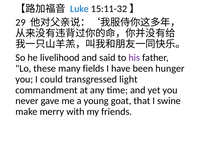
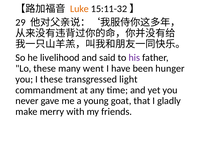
Luke colour: blue -> orange (79, 9)
fields: fields -> went (93, 68)
I could: could -> these (52, 79)
swine: swine -> gladly (169, 101)
